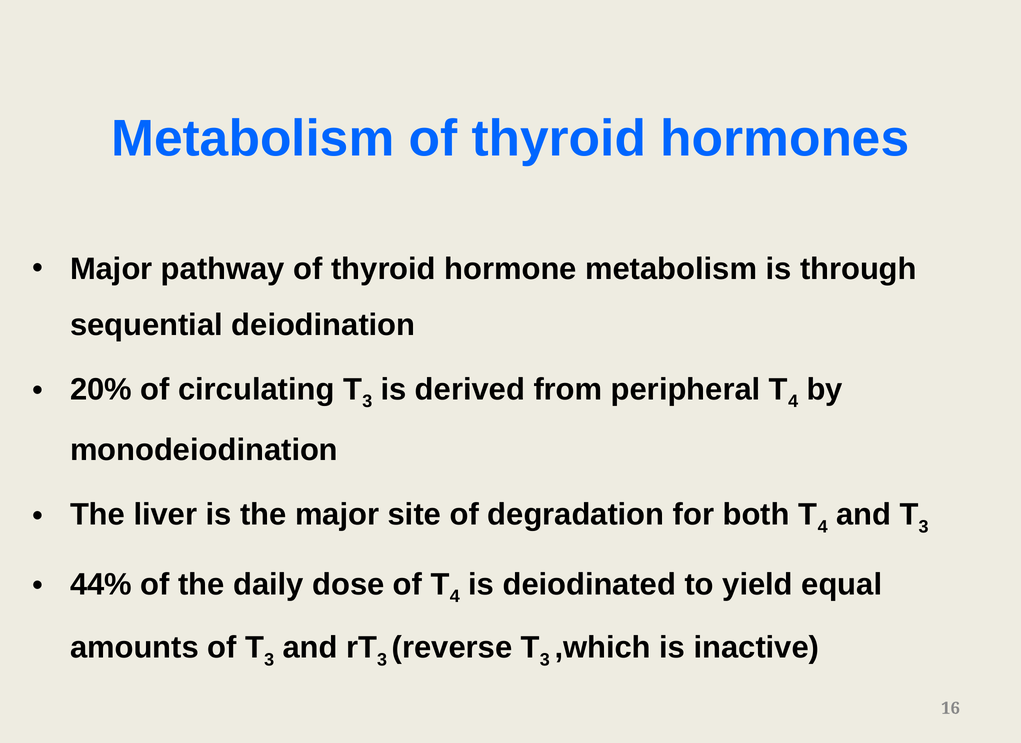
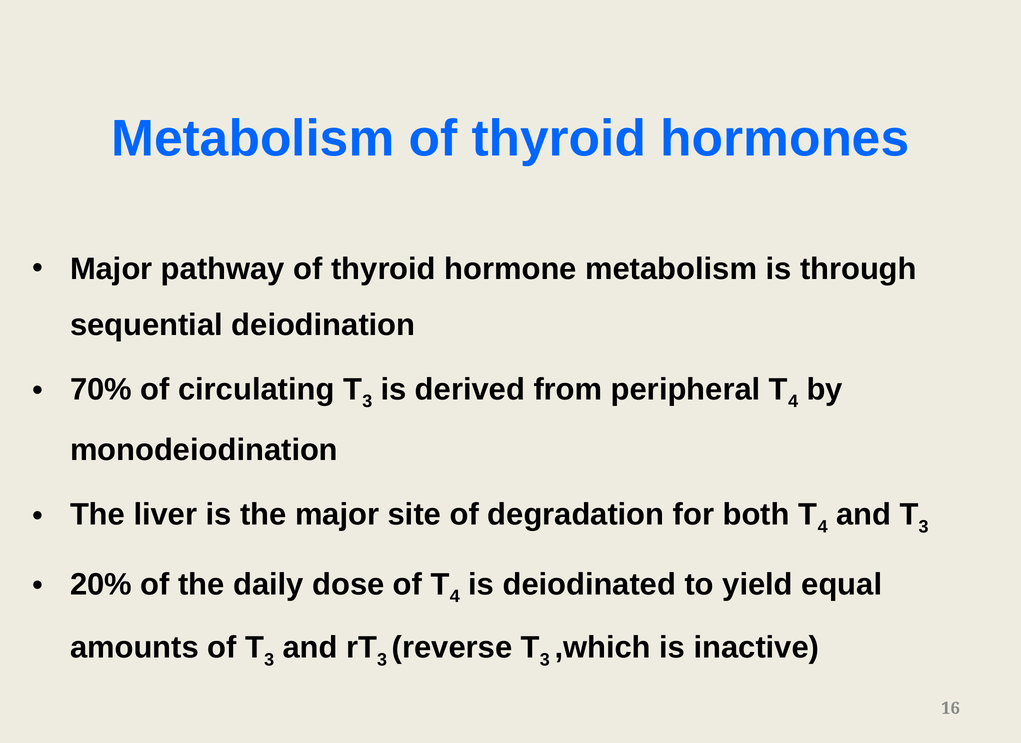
20%: 20% -> 70% (101, 389)
44%: 44% -> 20% (101, 584)
